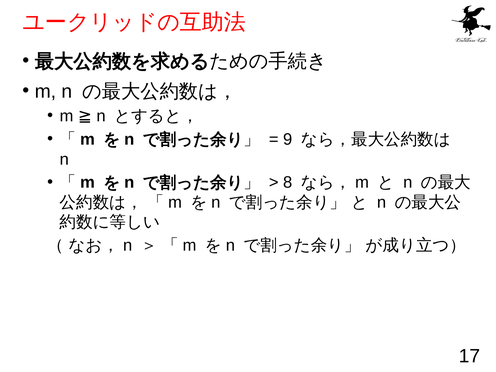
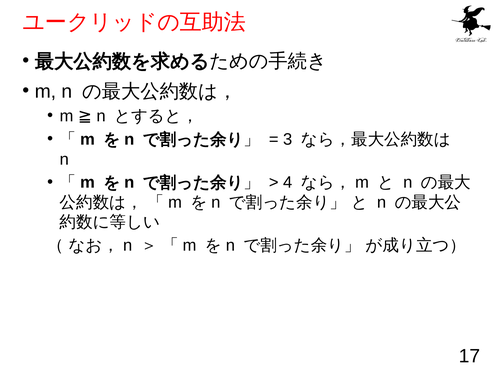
9: 9 -> 3 (288, 139)
8: 8 -> 4 (288, 182)
